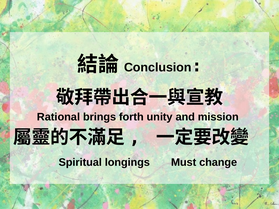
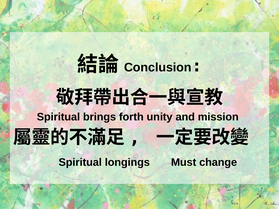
Rational: Rational -> Spiritual (59, 117)
